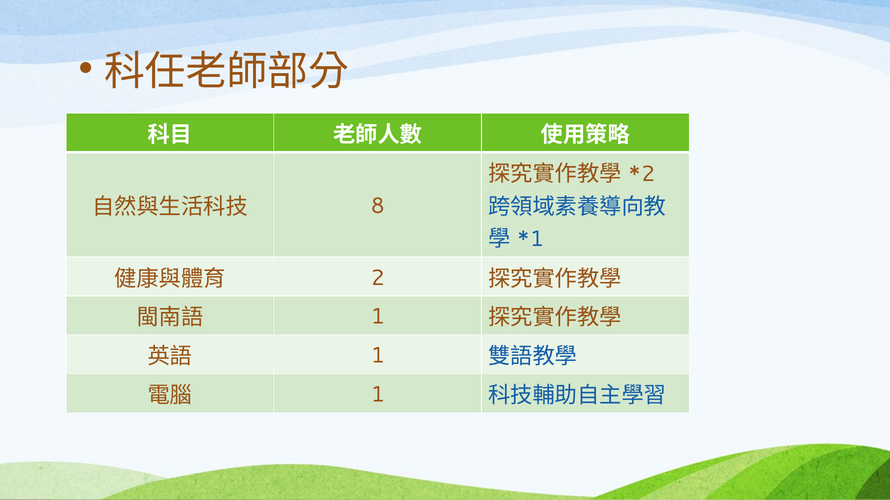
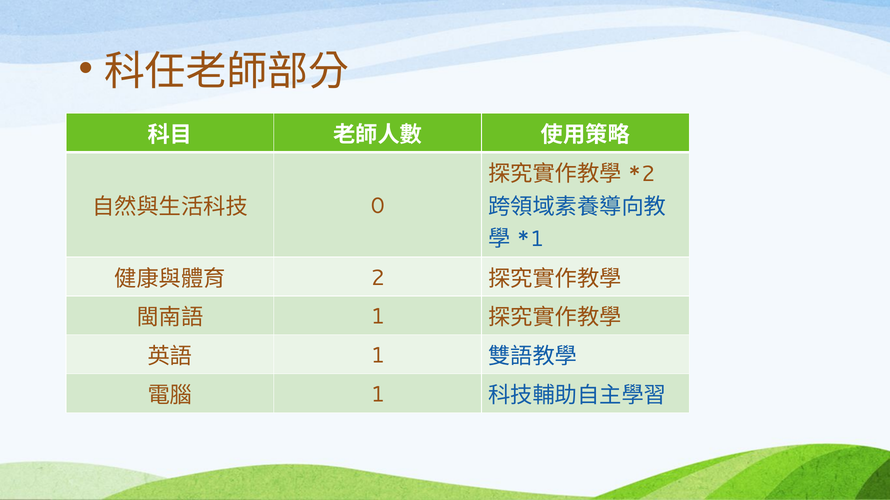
8: 8 -> 0 (378, 206)
